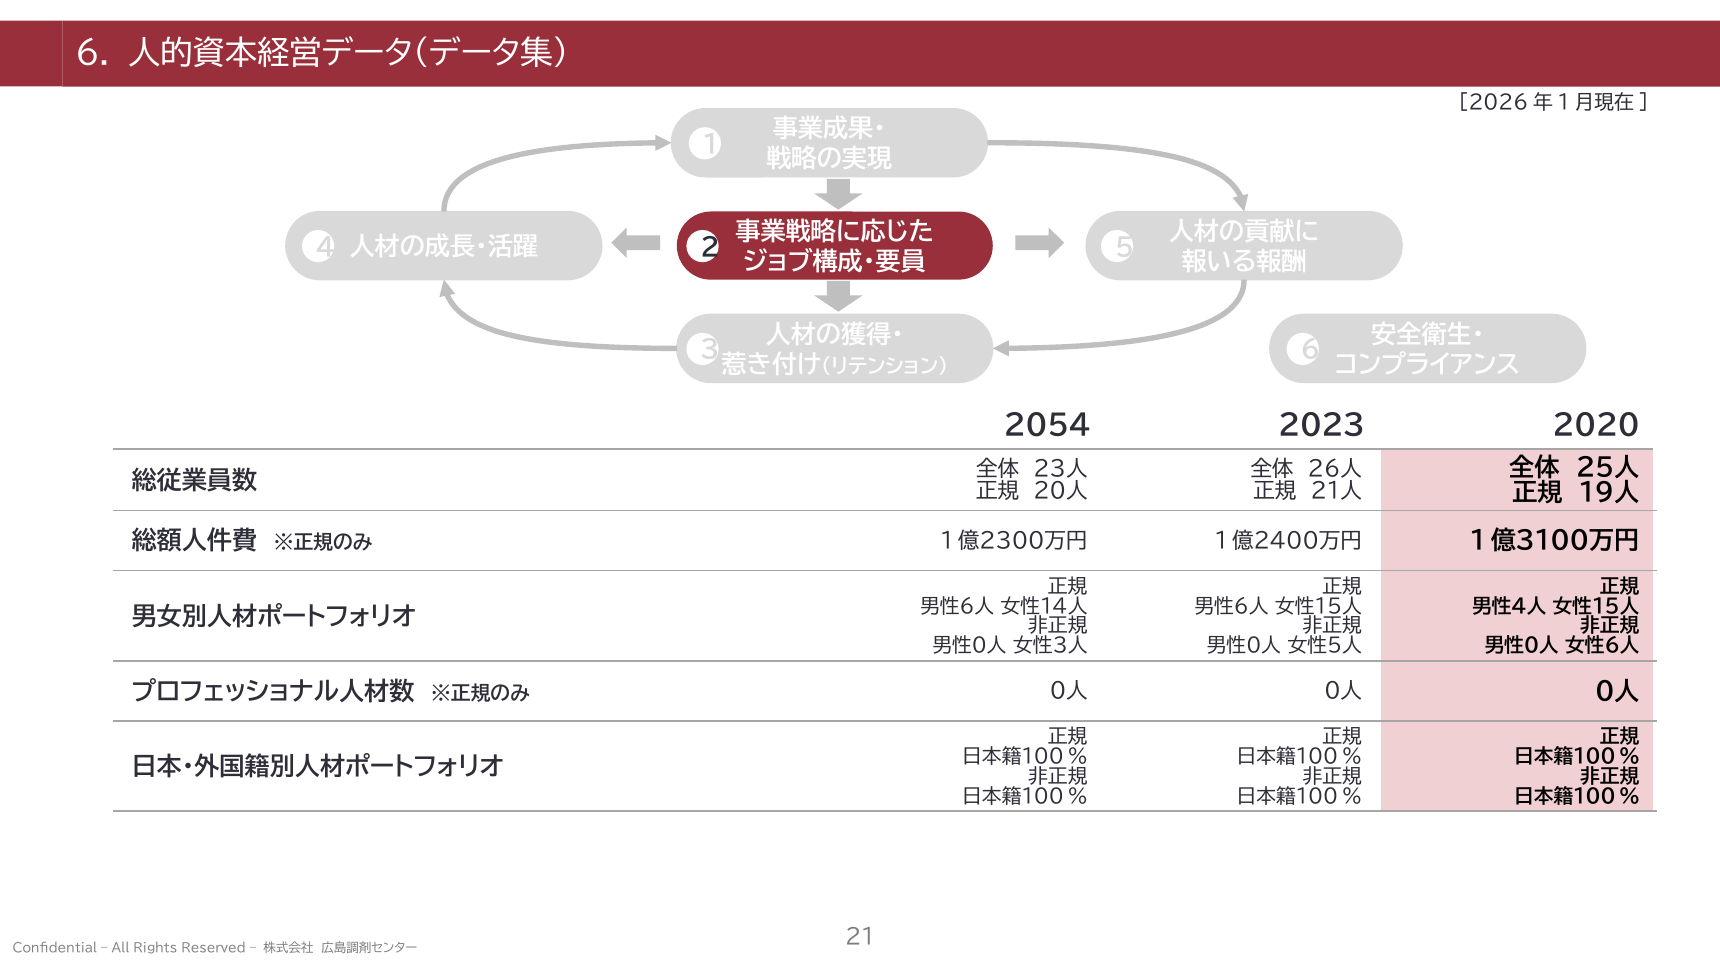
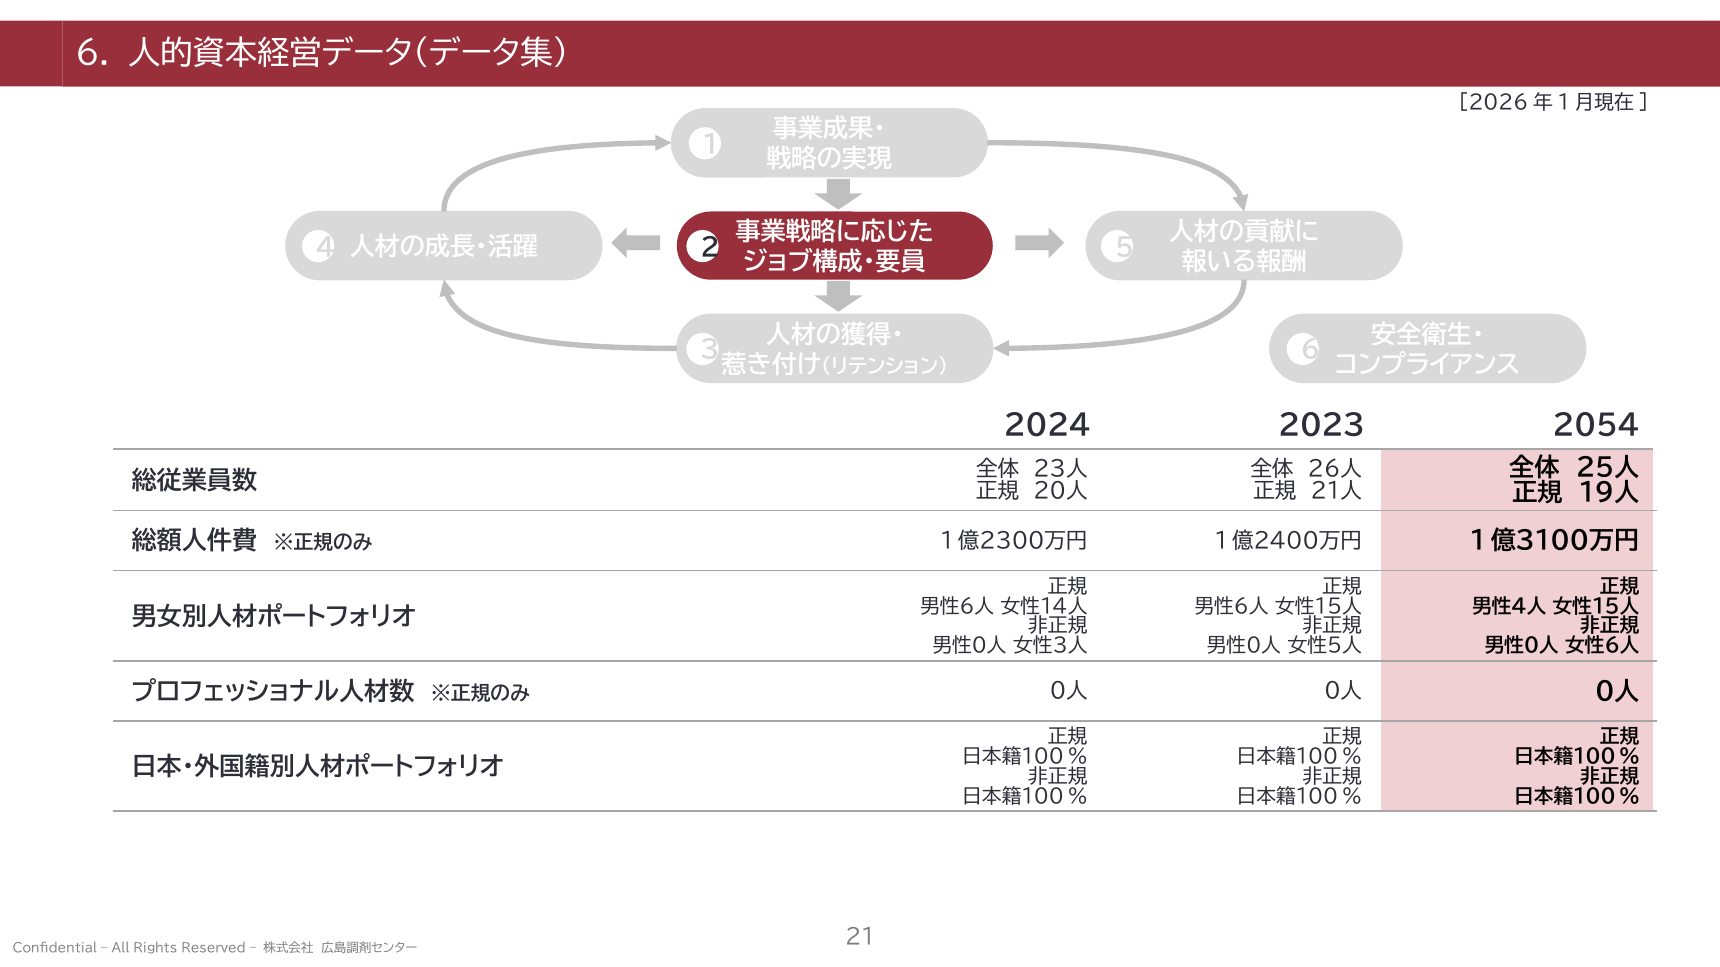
2054: 2054 -> 2024 (1047, 427)
2020: 2020 -> 2054 (1596, 427)
